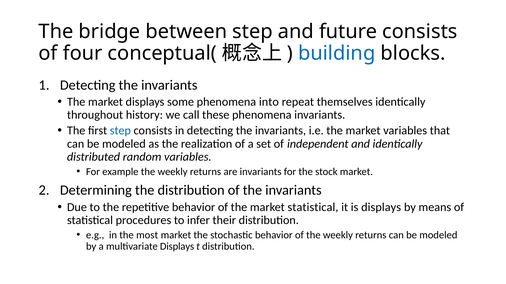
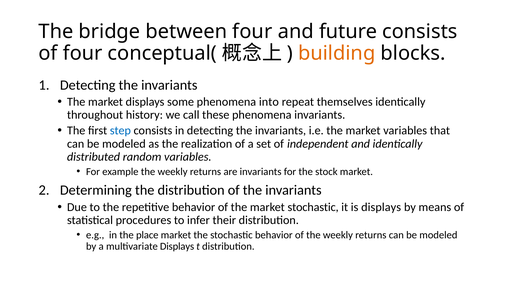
between step: step -> four (252, 32)
building colour: blue -> orange (337, 53)
market statistical: statistical -> stochastic (313, 208)
most: most -> place (147, 235)
